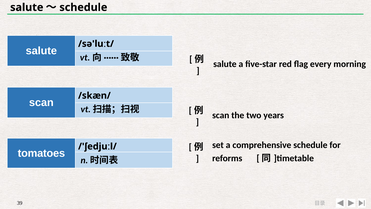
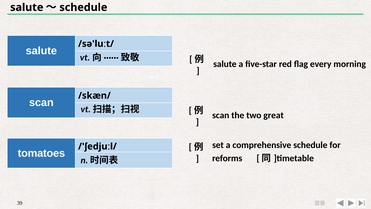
years: years -> great (274, 115)
